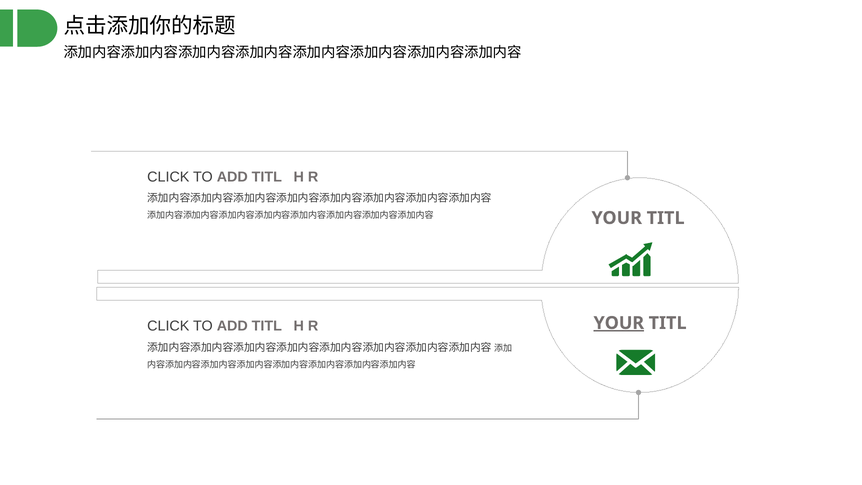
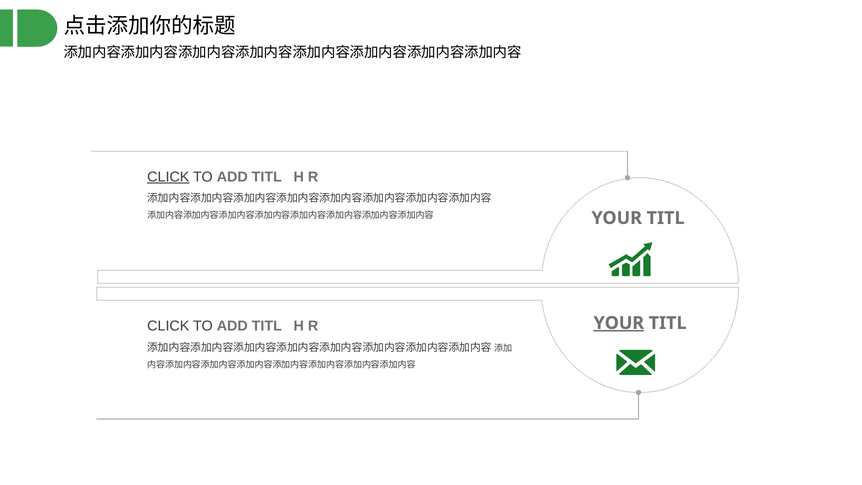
CLICK underline: none -> present (168, 177)
